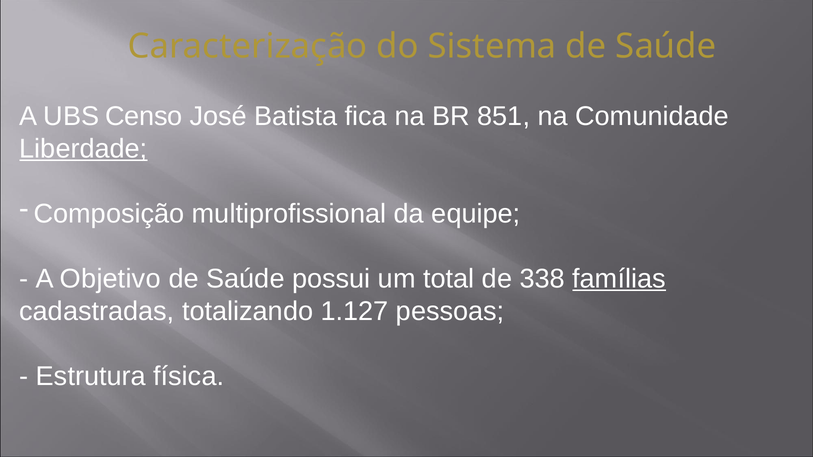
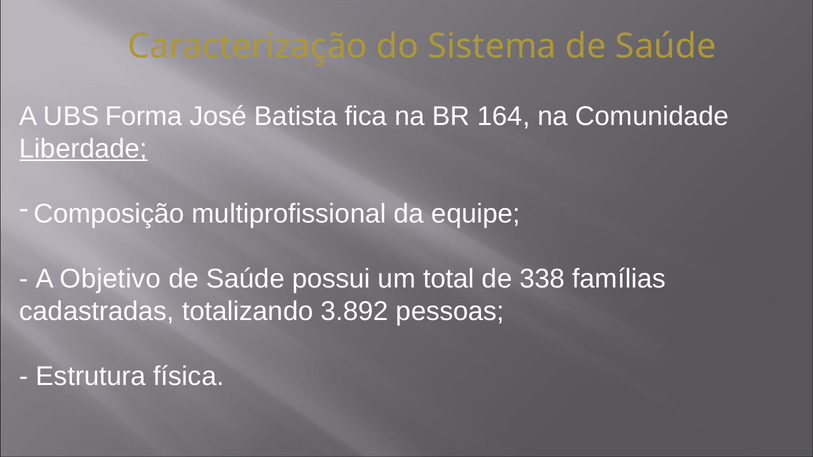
Censo: Censo -> Forma (144, 116)
851: 851 -> 164 (504, 116)
famílias underline: present -> none (619, 279)
1.127: 1.127 -> 3.892 (355, 311)
